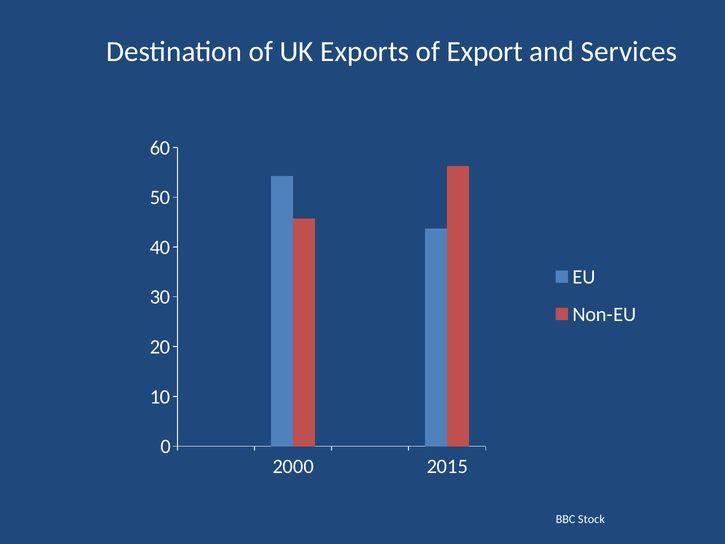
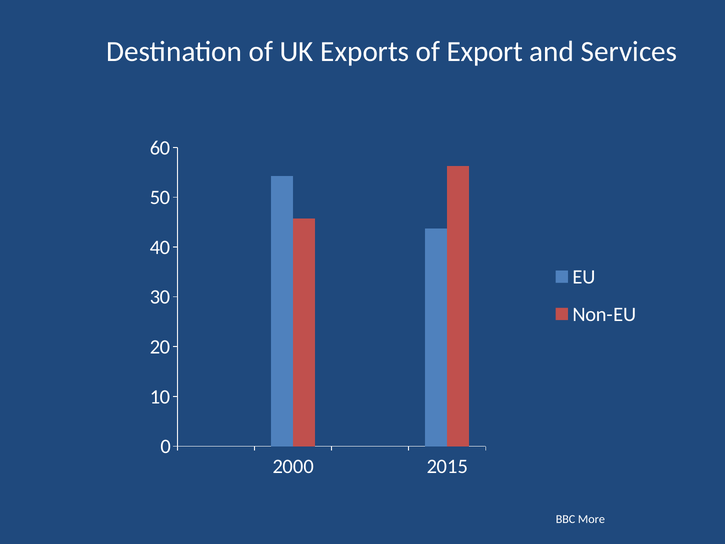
Stock: Stock -> More (591, 519)
